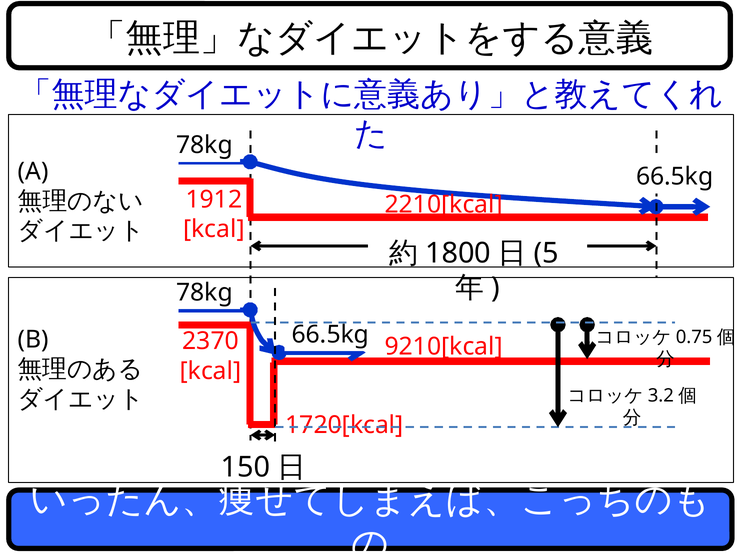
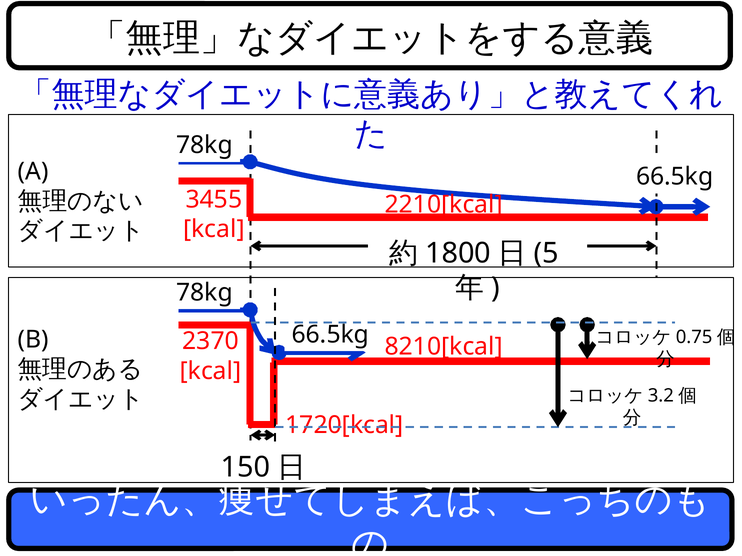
1912: 1912 -> 3455 (214, 200)
9210[kcal: 9210[kcal -> 8210[kcal (444, 347)
